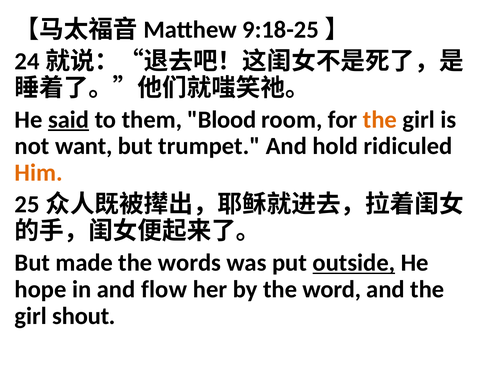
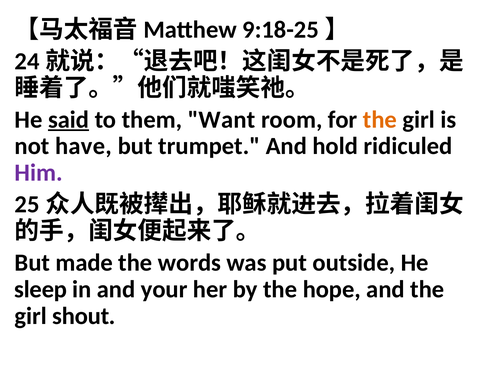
Blood: Blood -> Want (222, 120)
want: want -> have (84, 146)
Him colour: orange -> purple (39, 173)
outside underline: present -> none (354, 263)
hope: hope -> sleep (41, 289)
flow: flow -> your (164, 289)
word: word -> hope (332, 289)
